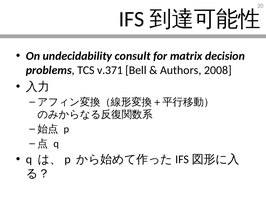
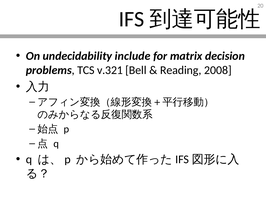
consult: consult -> include (133, 56)
v.371: v.371 -> v.321 (110, 70)
Authors: Authors -> Reading (181, 70)
